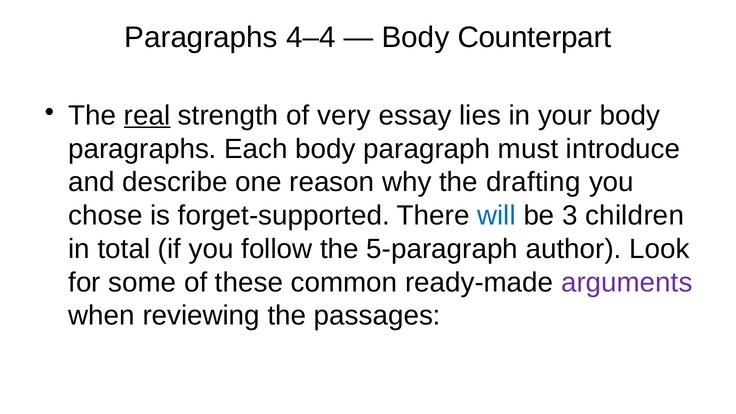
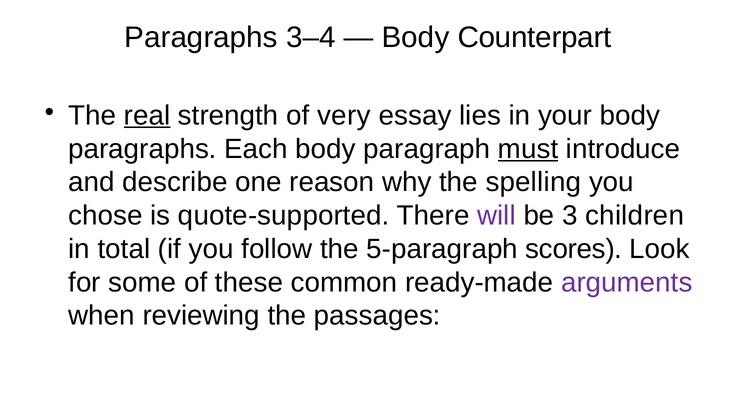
4–4: 4–4 -> 3–4 (311, 38)
must underline: none -> present (528, 149)
drafting: drafting -> spelling (533, 182)
forget-supported: forget-supported -> quote-supported (284, 216)
will colour: blue -> purple (497, 216)
author: author -> scores (574, 249)
